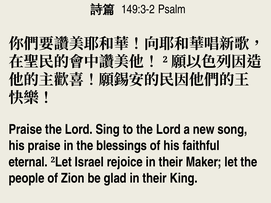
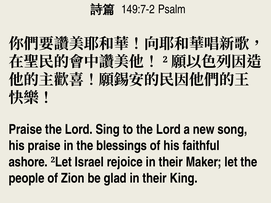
149:3-2: 149:3-2 -> 149:7-2 (138, 9)
eternal: eternal -> ashore (28, 162)
